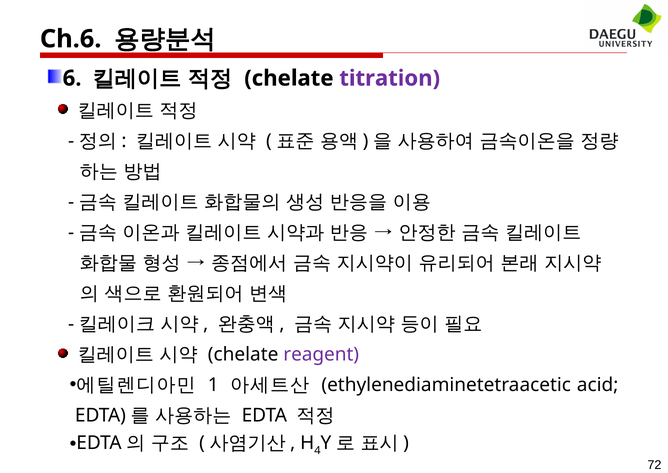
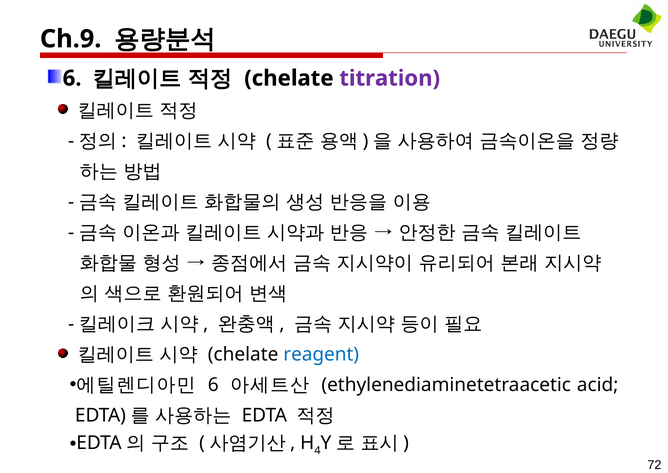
Ch.6: Ch.6 -> Ch.9 (71, 39)
reagent colour: purple -> blue (321, 354)
1: 1 -> 6 (213, 385)
